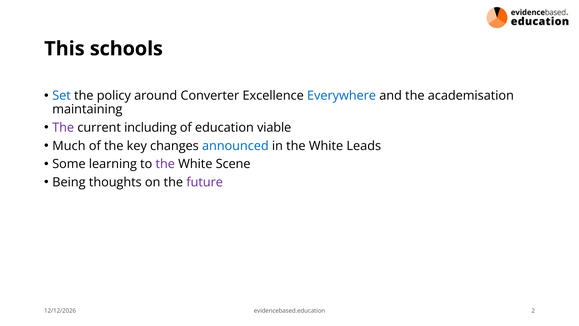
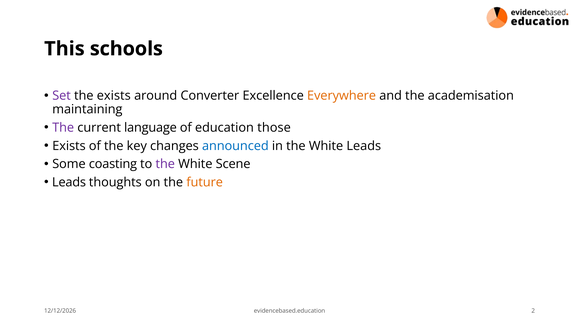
Set colour: blue -> purple (62, 96)
the policy: policy -> exists (114, 96)
Everywhere colour: blue -> orange (342, 96)
including: including -> language (150, 128)
viable: viable -> those (274, 128)
Much: Much -> Exists (69, 146)
learning: learning -> coasting (113, 164)
Being: Being -> Leads (69, 182)
future colour: purple -> orange (205, 182)
